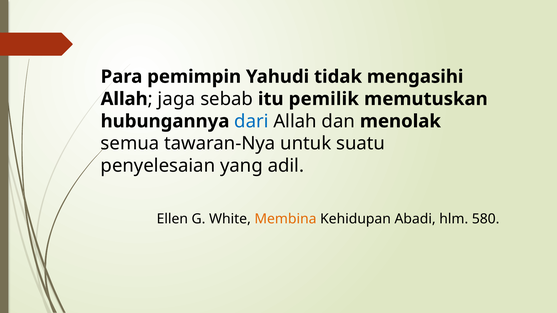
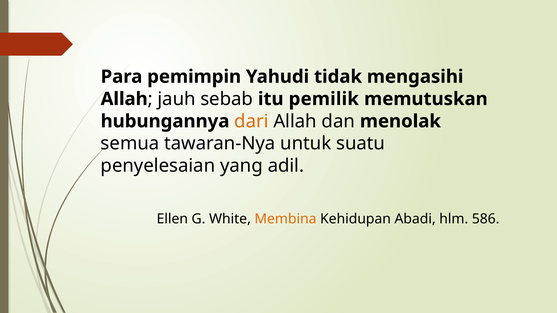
jaga: jaga -> jauh (177, 99)
dari colour: blue -> orange (251, 121)
580: 580 -> 586 (486, 219)
